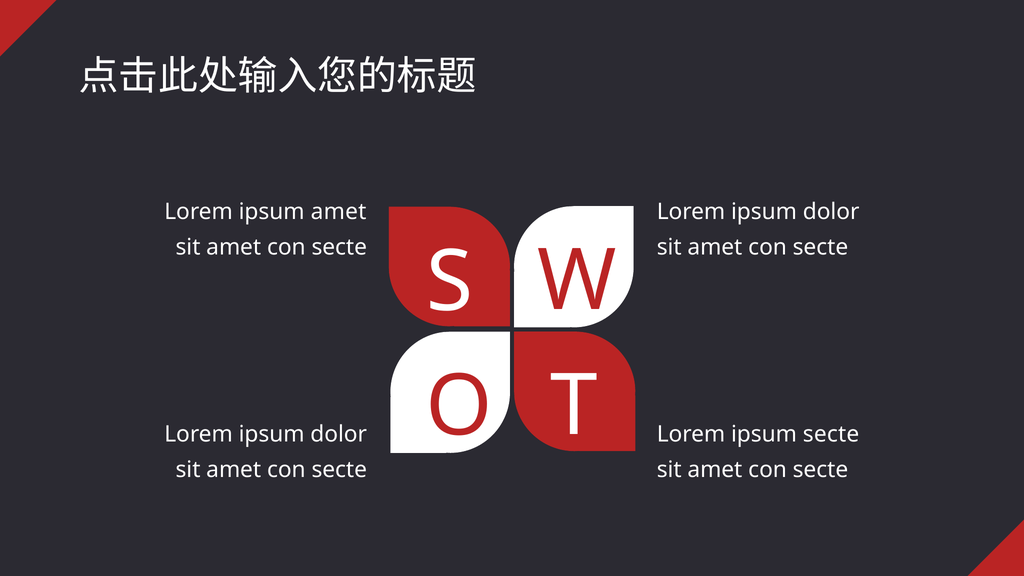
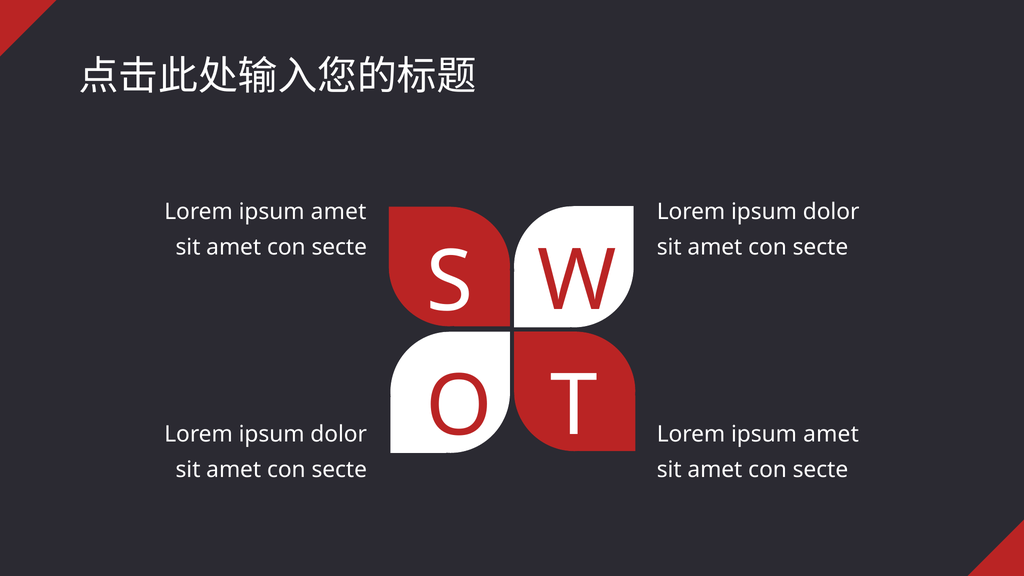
secte: secte -> amet (831, 434)
